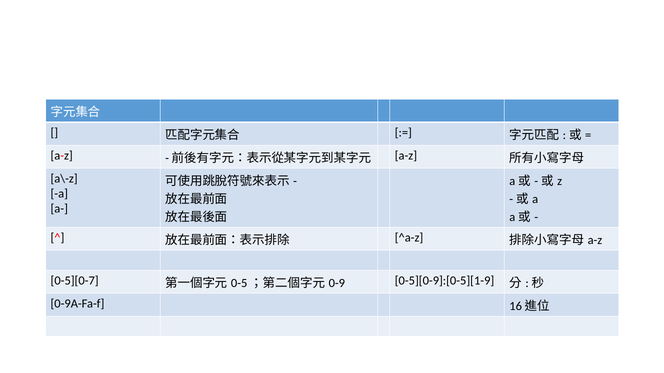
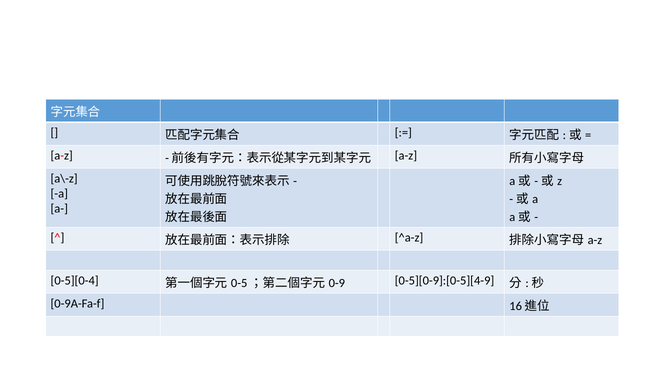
0-5][0-7: 0-5][0-7 -> 0-5][0-4 (75, 281)
0-5][0-9]:[0-5][1-9: 0-5][0-9]:[0-5][1-9 -> 0-5][0-9]:[0-5][4-9 (445, 281)
